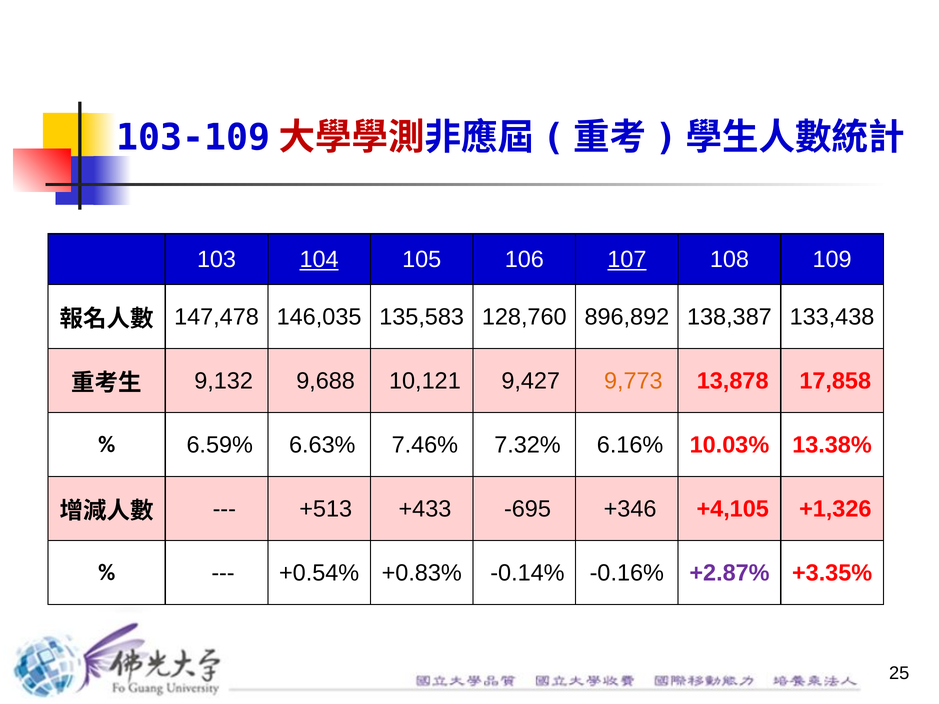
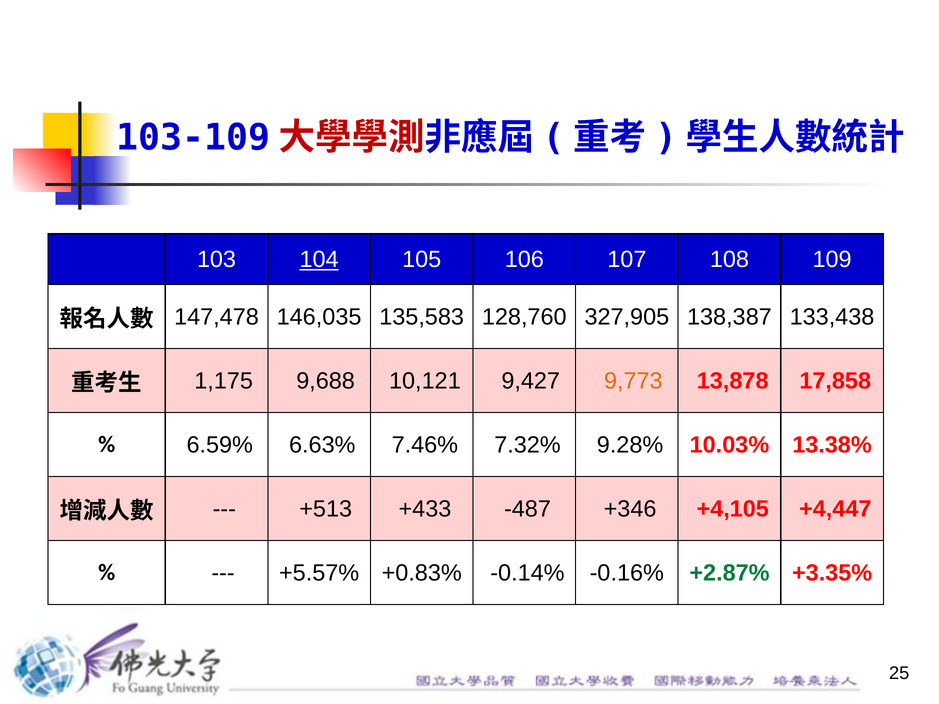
107 underline: present -> none (627, 260)
896,892: 896,892 -> 327,905 (627, 317)
9,132: 9,132 -> 1,175 (224, 381)
6.16%: 6.16% -> 9.28% (630, 445)
-695: -695 -> -487 (527, 509)
+1,326: +1,326 -> +4,447 (835, 509)
+0.54%: +0.54% -> +5.57% (319, 573)
+2.87% colour: purple -> green (730, 573)
